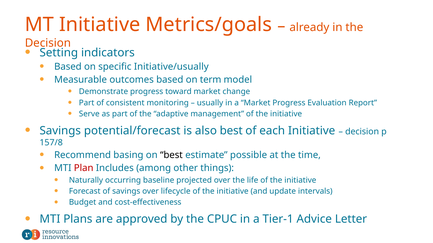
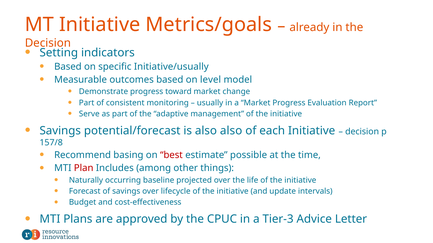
term: term -> level (211, 80)
also best: best -> also (231, 131)
best colour: black -> red (171, 155)
Tier-1: Tier-1 -> Tier-3 (278, 220)
